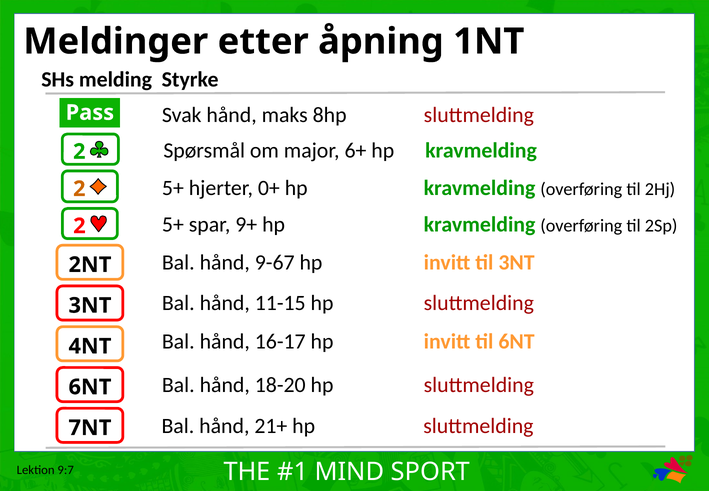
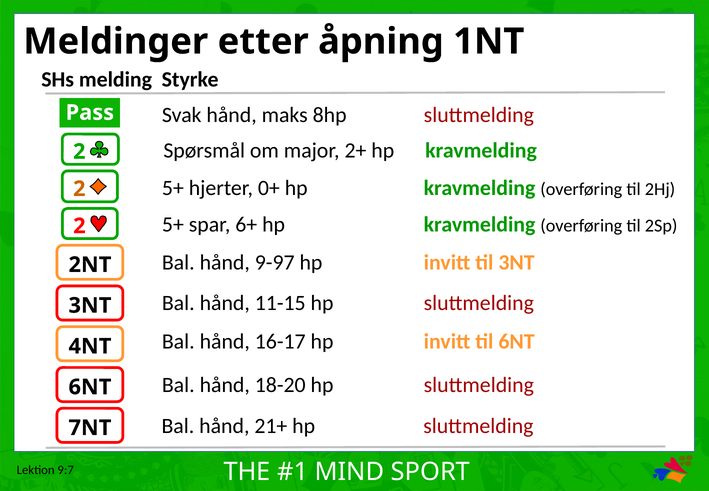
6+: 6+ -> 2+ (355, 151)
9+: 9+ -> 6+ (246, 224)
9-67: 9-67 -> 9-97 (275, 263)
